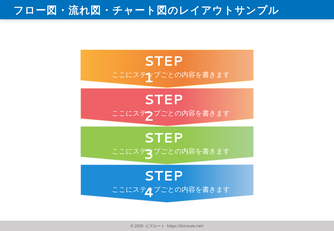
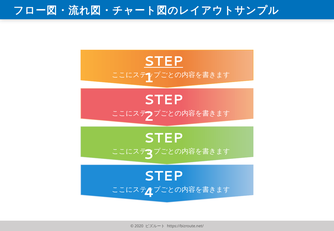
STEP underline: none -> present (163, 61)
